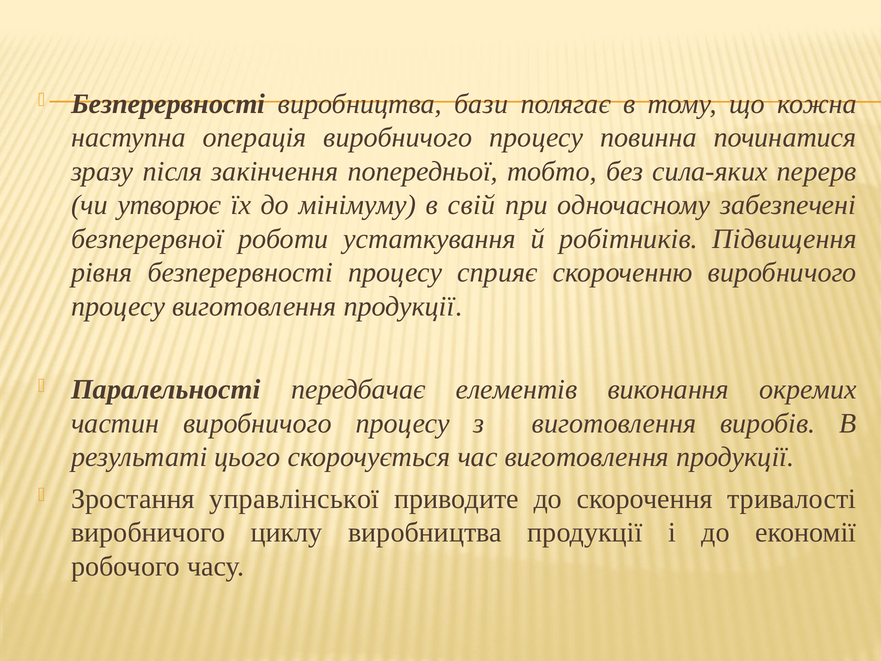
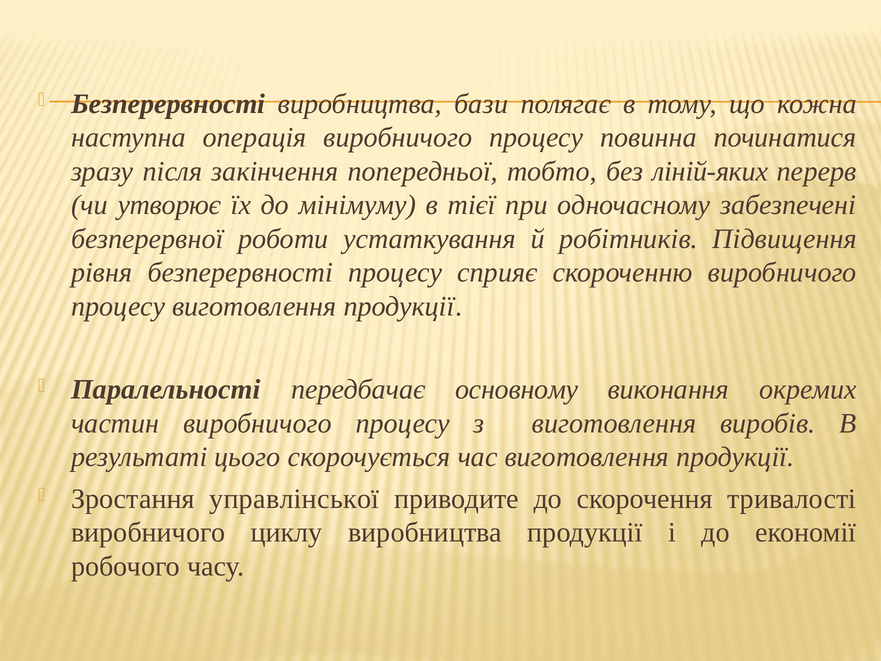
сила-яких: сила-яких -> ліній-яких (710, 171)
свій: свій -> тієї (472, 205)
елементів: елементів -> основному (517, 389)
